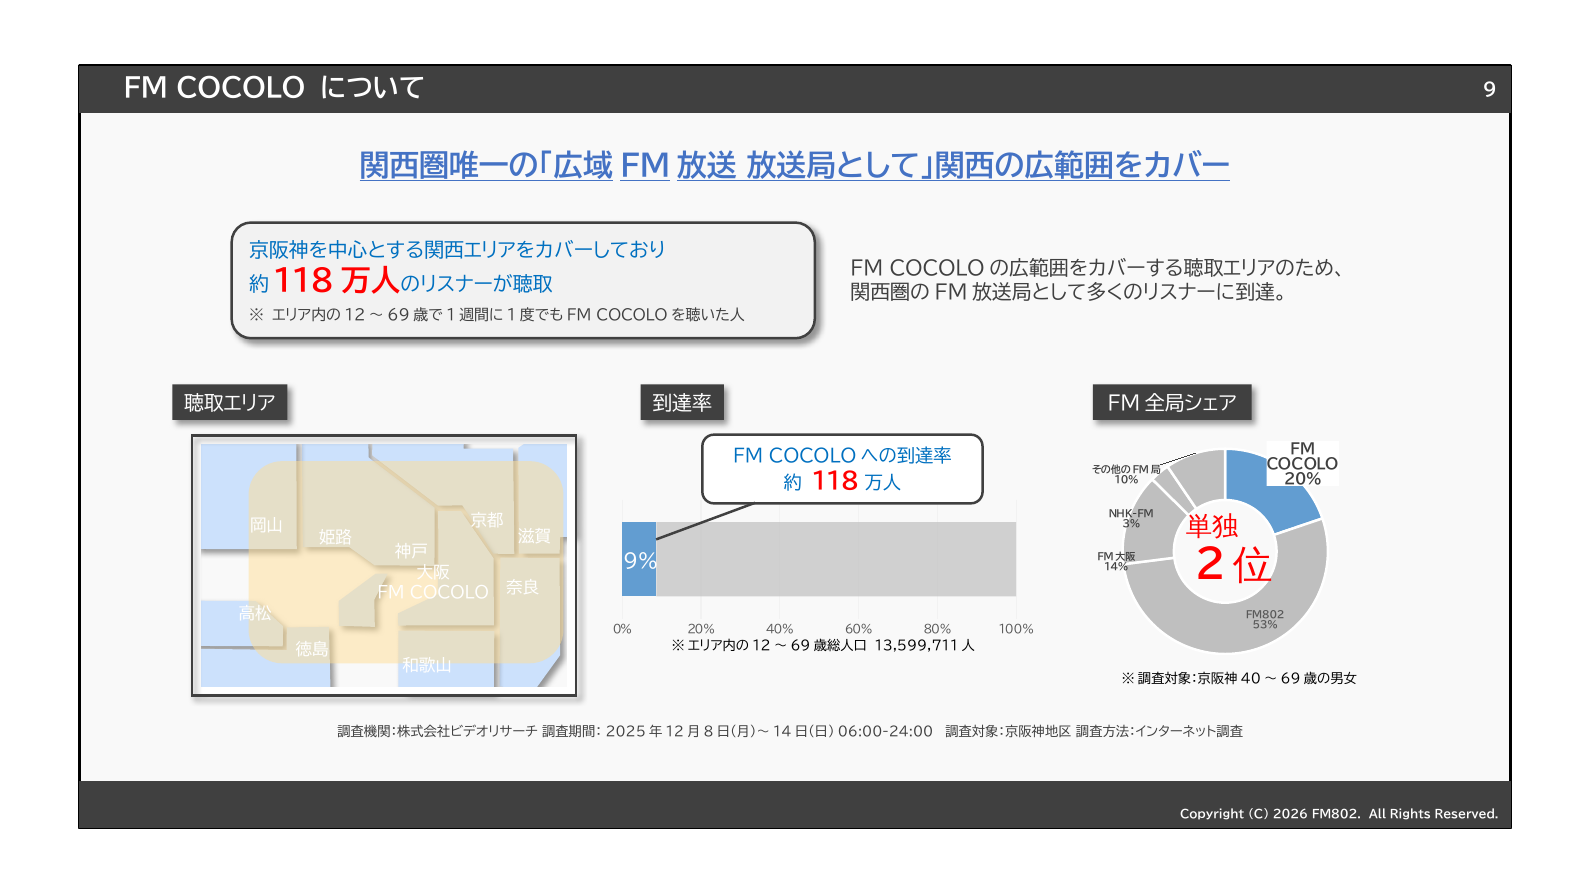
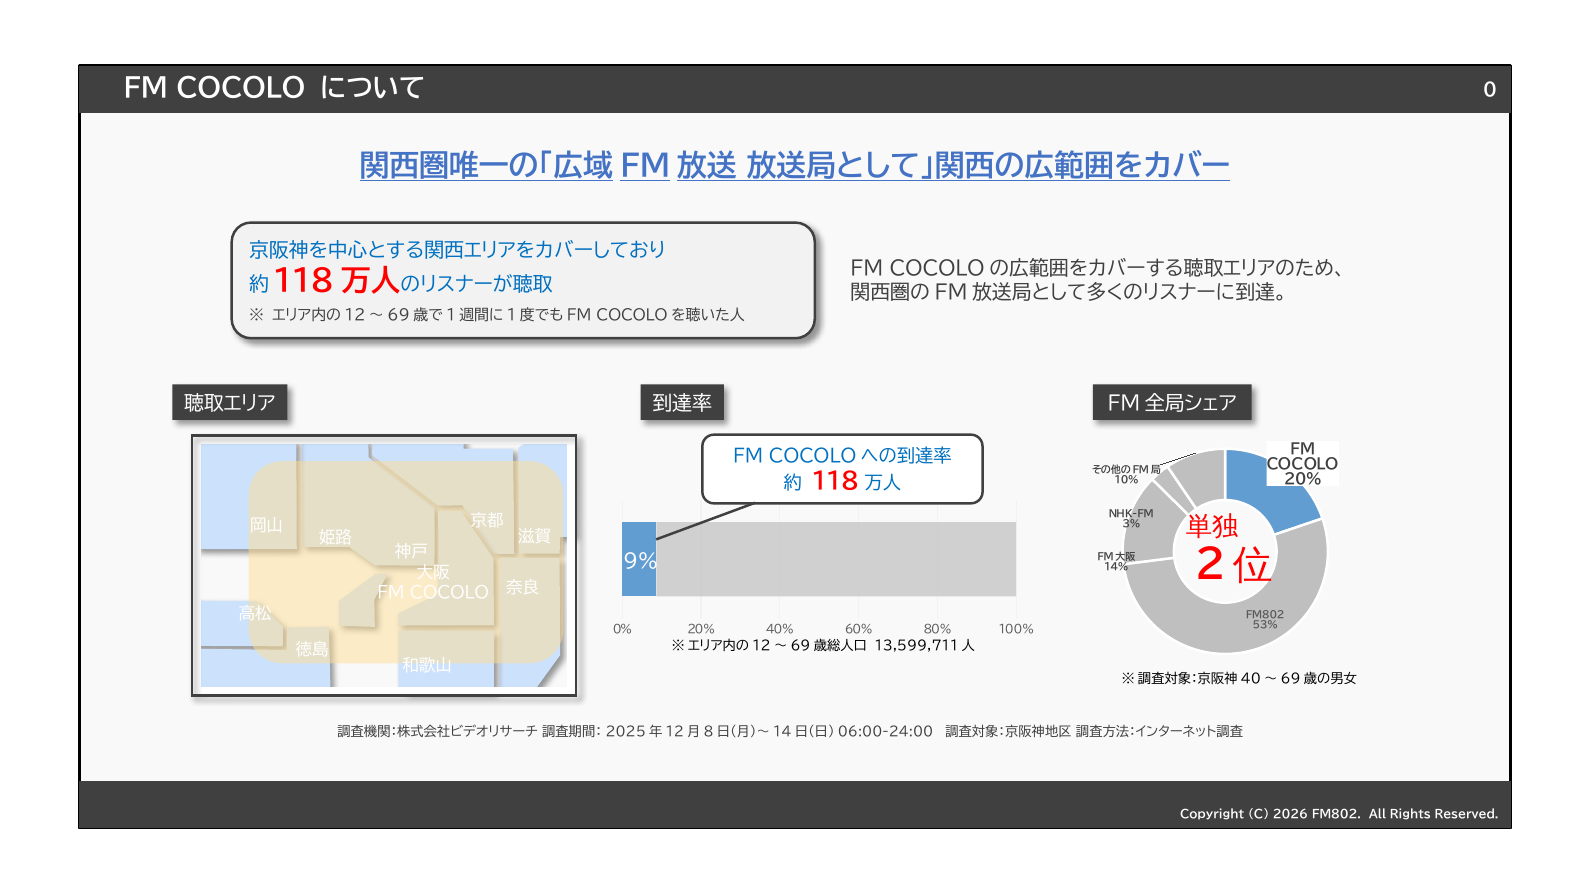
9: 9 -> 0 (1490, 90)
